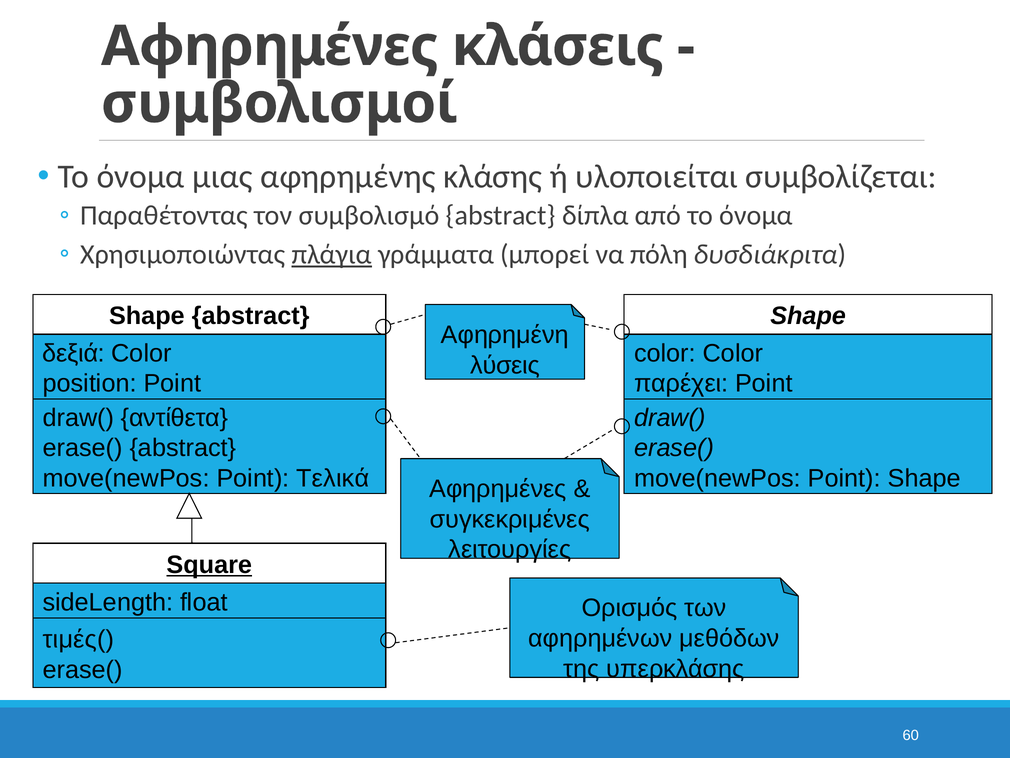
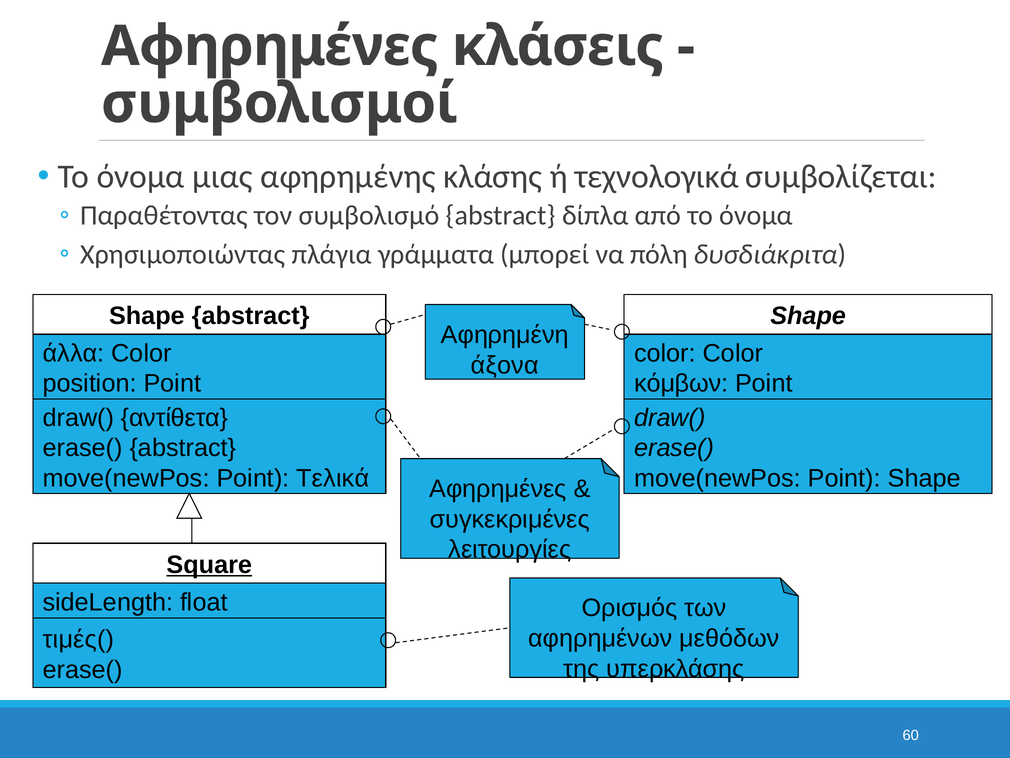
υλοποιείται: υλοποιείται -> τεχνολογικά (657, 177)
πλάγια underline: present -> none (332, 254)
δεξιά: δεξιά -> άλλα (74, 353)
λύσεις: λύσεις -> άξονα (505, 365)
παρέχει: παρέχει -> κόμβων (681, 383)
